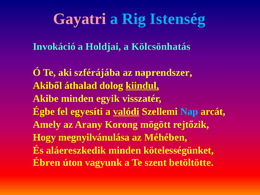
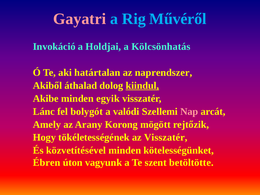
Istenség: Istenség -> Művéről (178, 19)
szférájába: szférájába -> határtalan (97, 73)
Égbe: Égbe -> Lánc (44, 111)
egyesíti: egyesíti -> bolygót (87, 111)
valódi underline: present -> none (126, 111)
Nap colour: light blue -> pink (189, 111)
megnyilvánulása: megnyilvánulása -> tökéletességének (94, 137)
az Méhében: Méhében -> Visszatér (166, 137)
aláereszkedik: aláereszkedik -> közvetítésével (76, 150)
